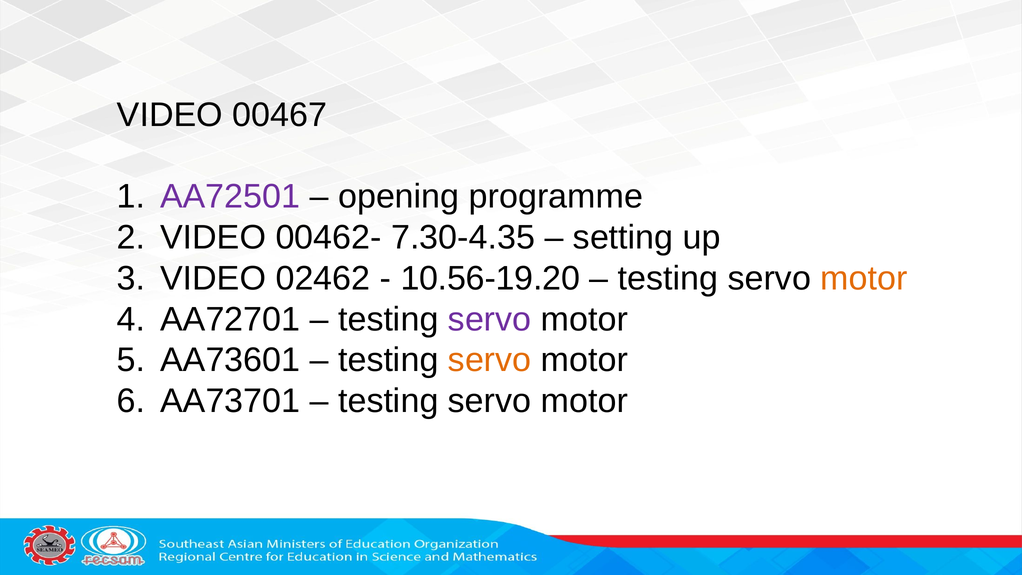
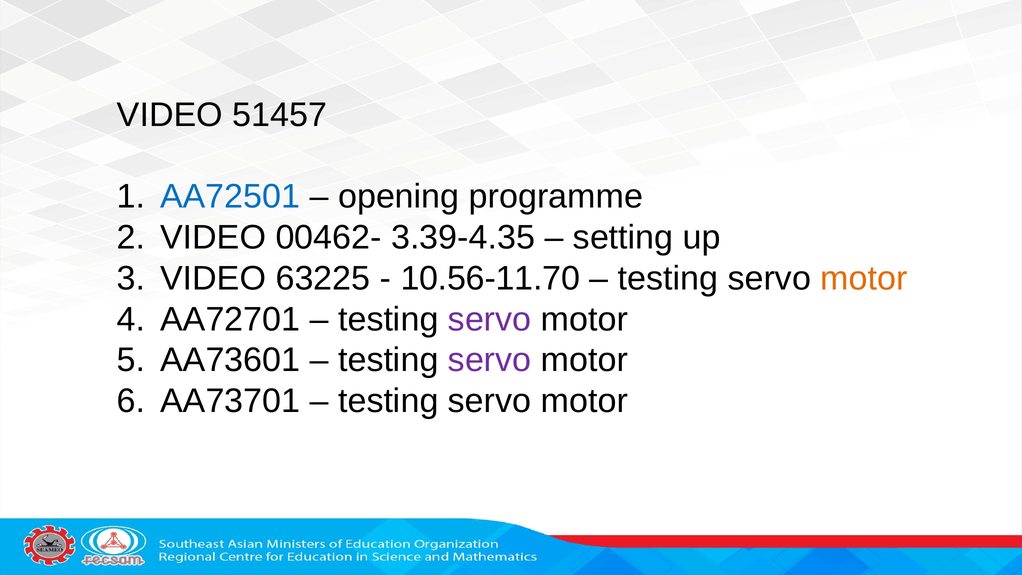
00467: 00467 -> 51457 (280, 115)
AA72501 colour: purple -> blue (230, 197)
7.30-4.35: 7.30-4.35 -> 3.39-4.35 (463, 237)
02462: 02462 -> 63225 (323, 278)
10.56-19.20: 10.56-19.20 -> 10.56-11.70 (490, 278)
servo colour: orange -> purple (490, 360)
